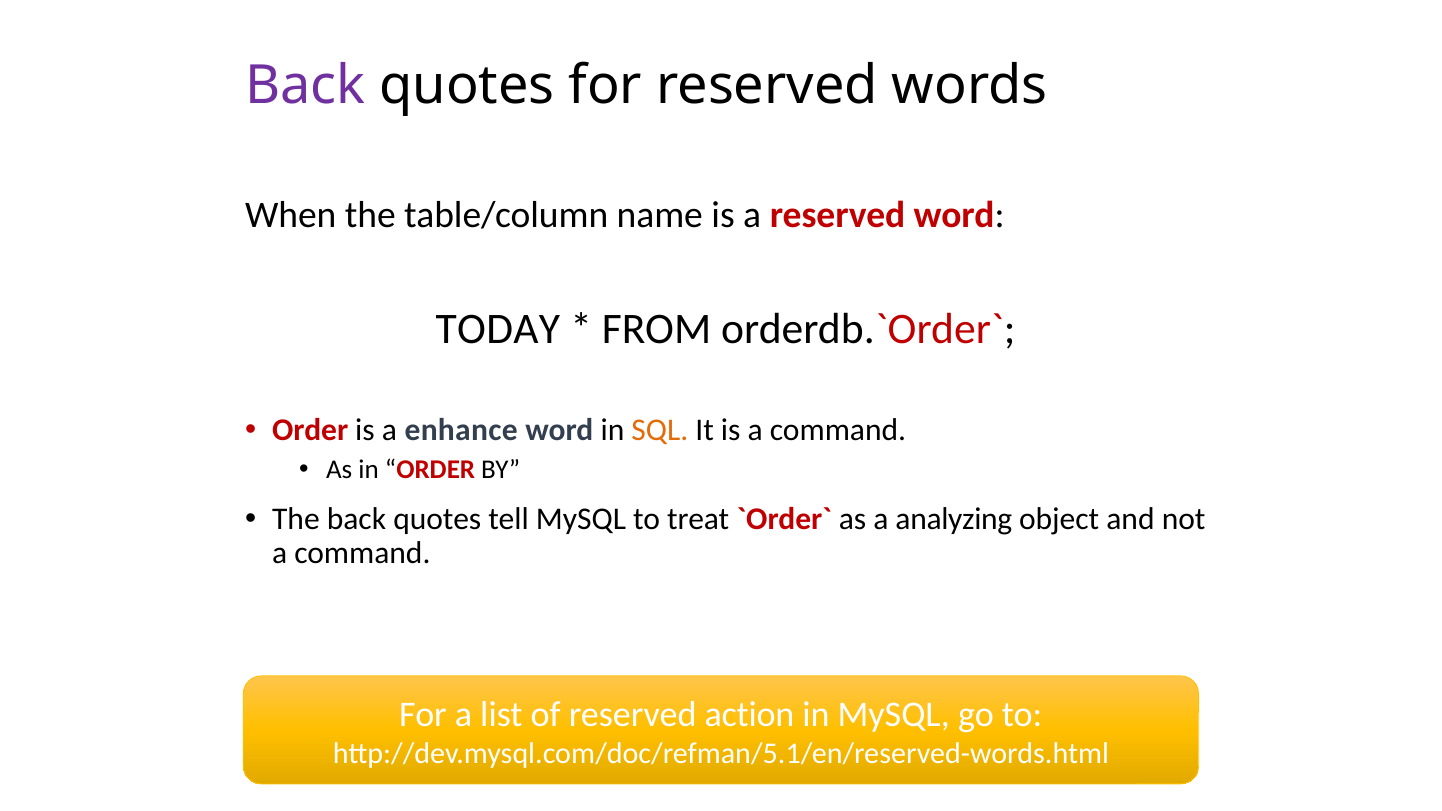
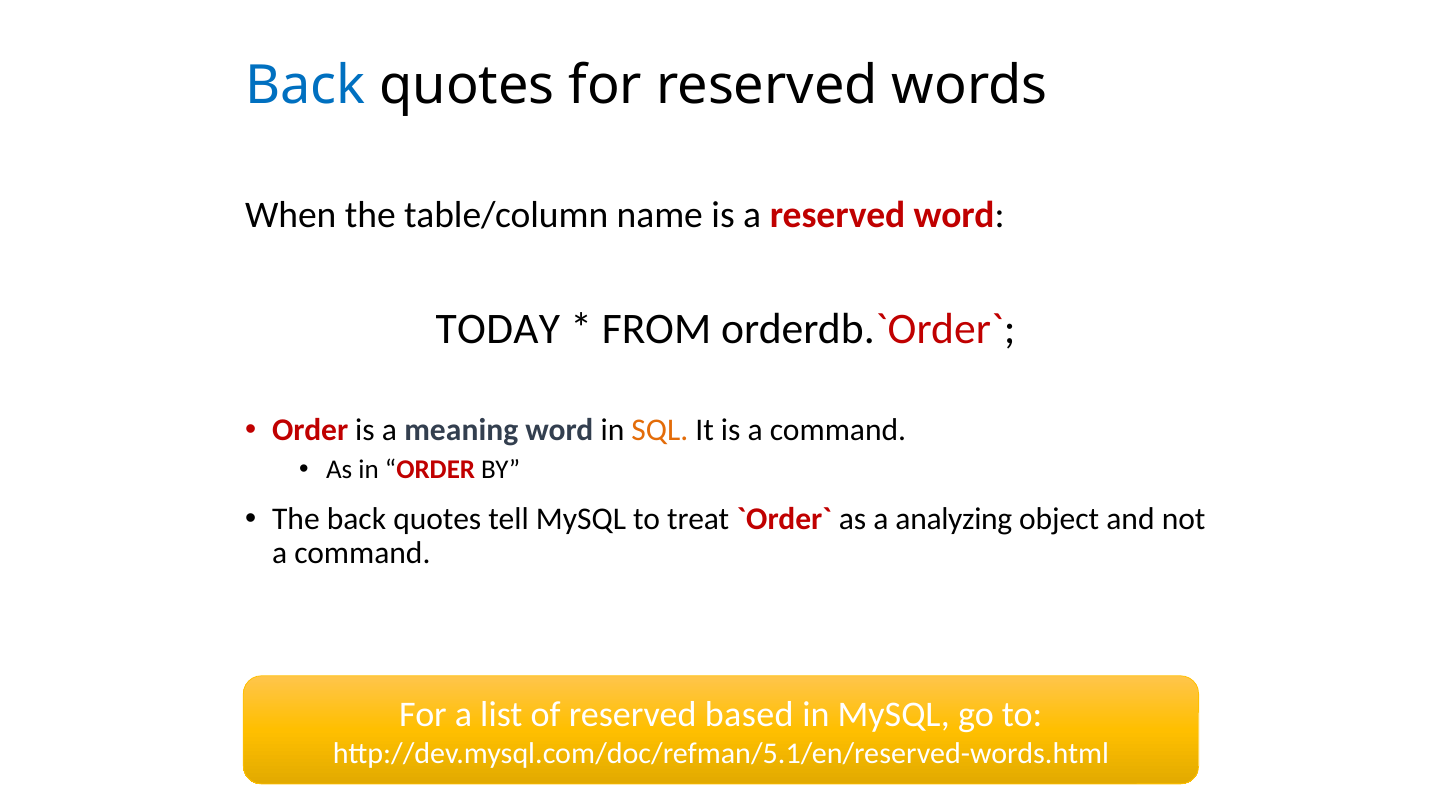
Back colour: purple -> blue (305, 85)
enhance: enhance -> meaning (461, 431)
action: action -> based (749, 714)
